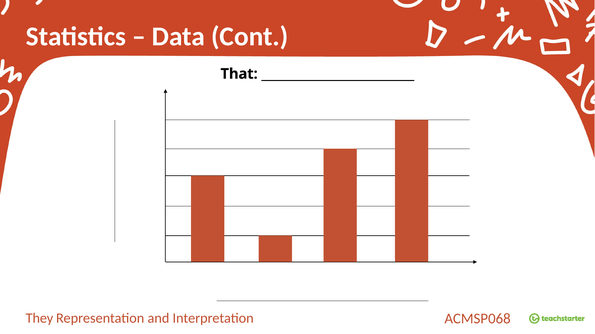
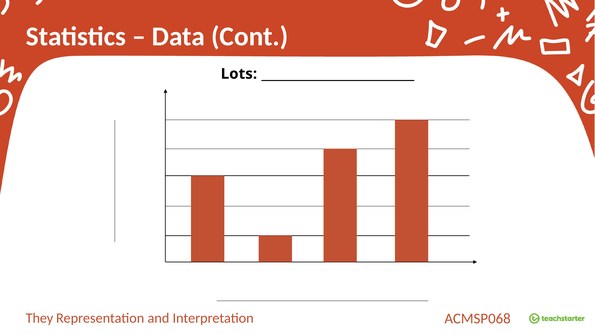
That: That -> Lots (239, 74)
